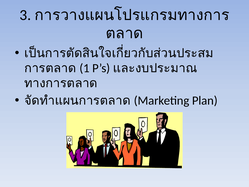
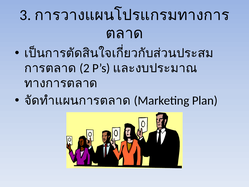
1: 1 -> 2 (85, 68)
